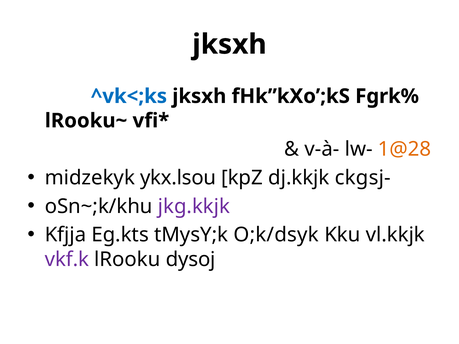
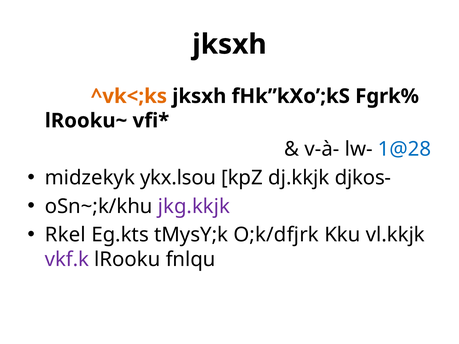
^vk<;ks colour: blue -> orange (129, 96)
1@28 colour: orange -> blue (405, 149)
ckgsj-: ckgsj- -> djkos- (363, 178)
Kfjja: Kfjja -> Rkel (65, 235)
O;k/dsyk: O;k/dsyk -> O;k/dfjrk (276, 235)
dysoj: dysoj -> fnlqu (191, 260)
